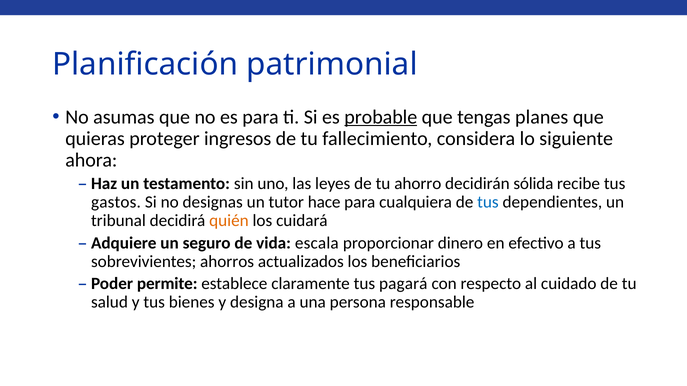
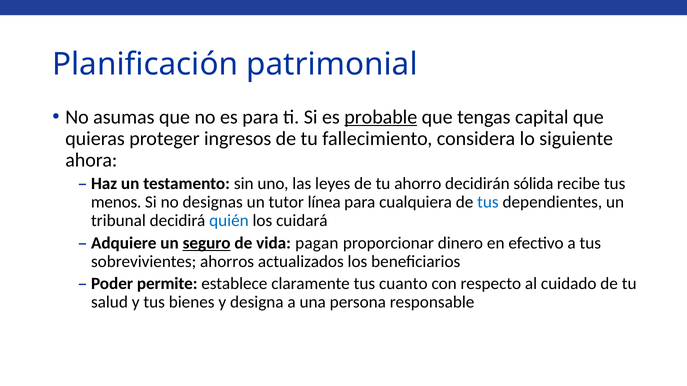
planes: planes -> capital (542, 117)
gastos: gastos -> menos (116, 203)
hace: hace -> línea (324, 203)
quién colour: orange -> blue (229, 221)
seguro underline: none -> present (207, 243)
escala: escala -> pagan (317, 243)
pagará: pagará -> cuanto (403, 284)
